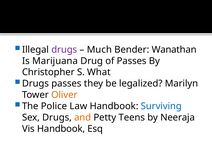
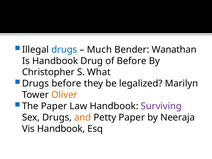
drugs colour: purple -> blue (64, 50)
Is Marijuana: Marijuana -> Handbook (55, 61)
of Passes: Passes -> Before (132, 61)
Drugs passes: passes -> before (66, 84)
The Police: Police -> Paper (54, 106)
Surviving colour: blue -> purple (161, 106)
Petty Teens: Teens -> Paper (132, 117)
